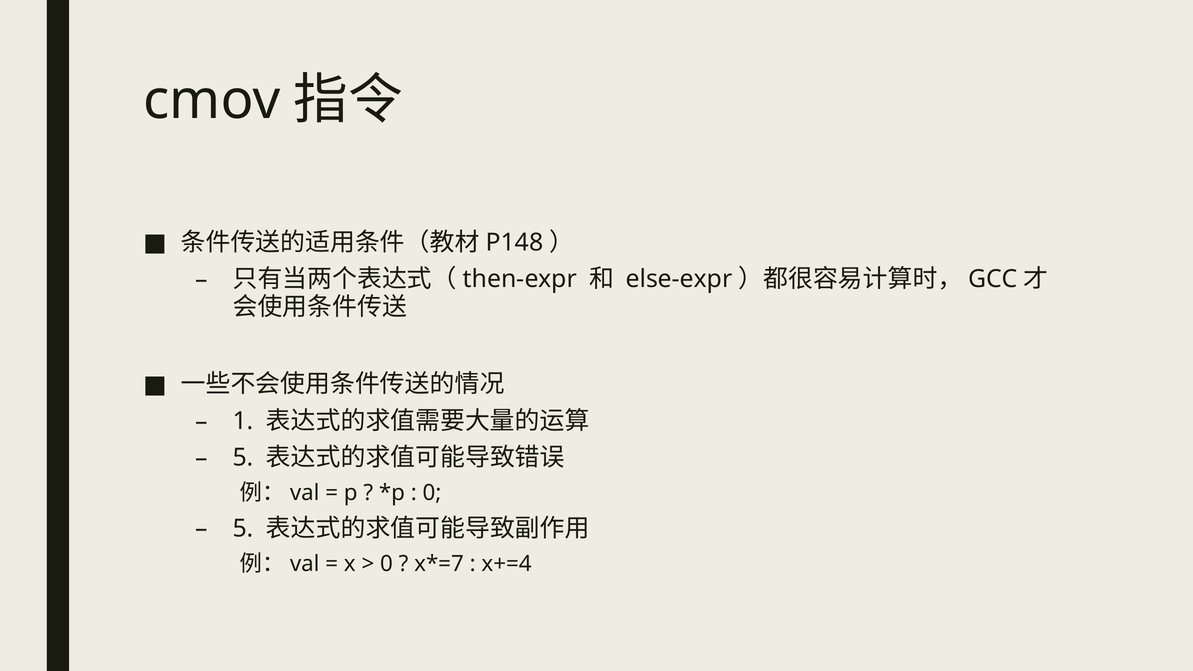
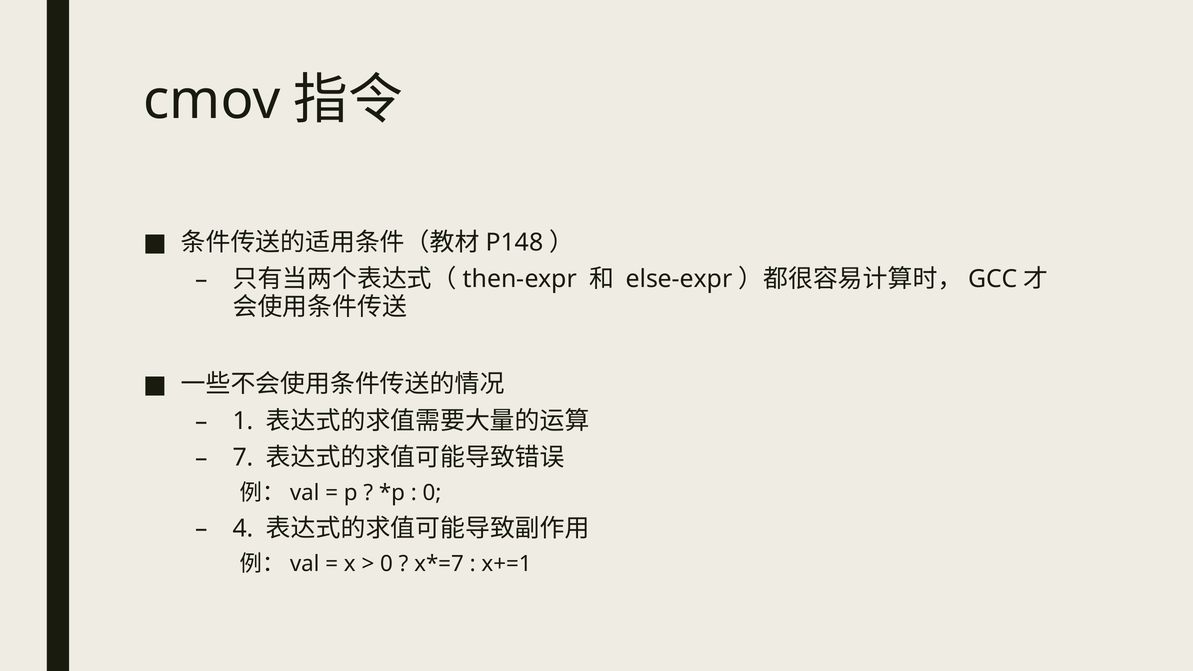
5: 5 -> 7 (243, 458)
5: 5 -> 4 (243, 528)
x+=4: x+=4 -> x+=1 (507, 564)
